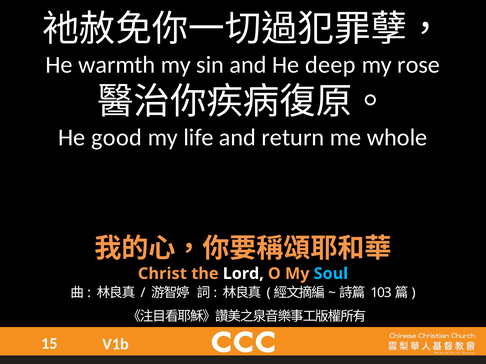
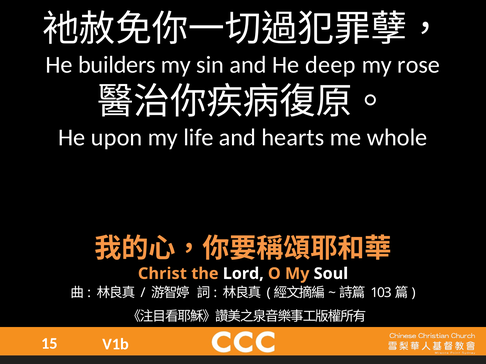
warmth: warmth -> builders (117, 65)
good: good -> upon (117, 138)
return: return -> hearts (293, 138)
Soul colour: light blue -> white (331, 274)
